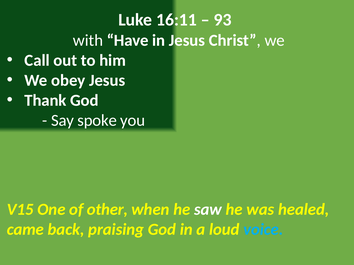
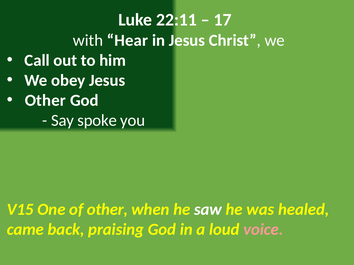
16:11: 16:11 -> 22:11 (176, 20)
93: 93 -> 17 (223, 20)
Have: Have -> Hear (127, 40)
Thank: Thank -> Other (45, 101)
voice colour: light blue -> pink (263, 230)
